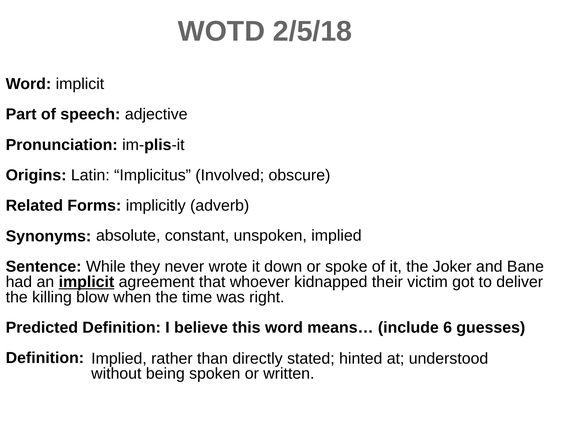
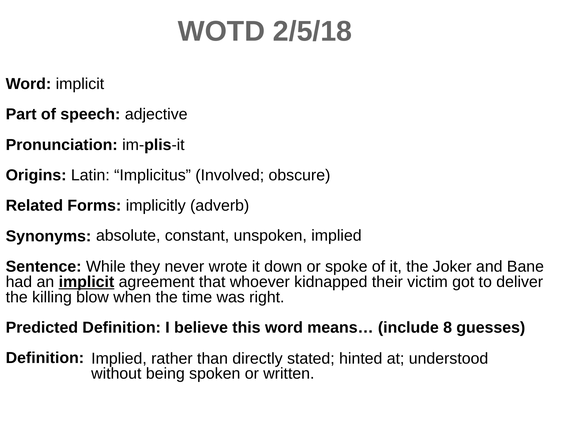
6: 6 -> 8 (448, 328)
